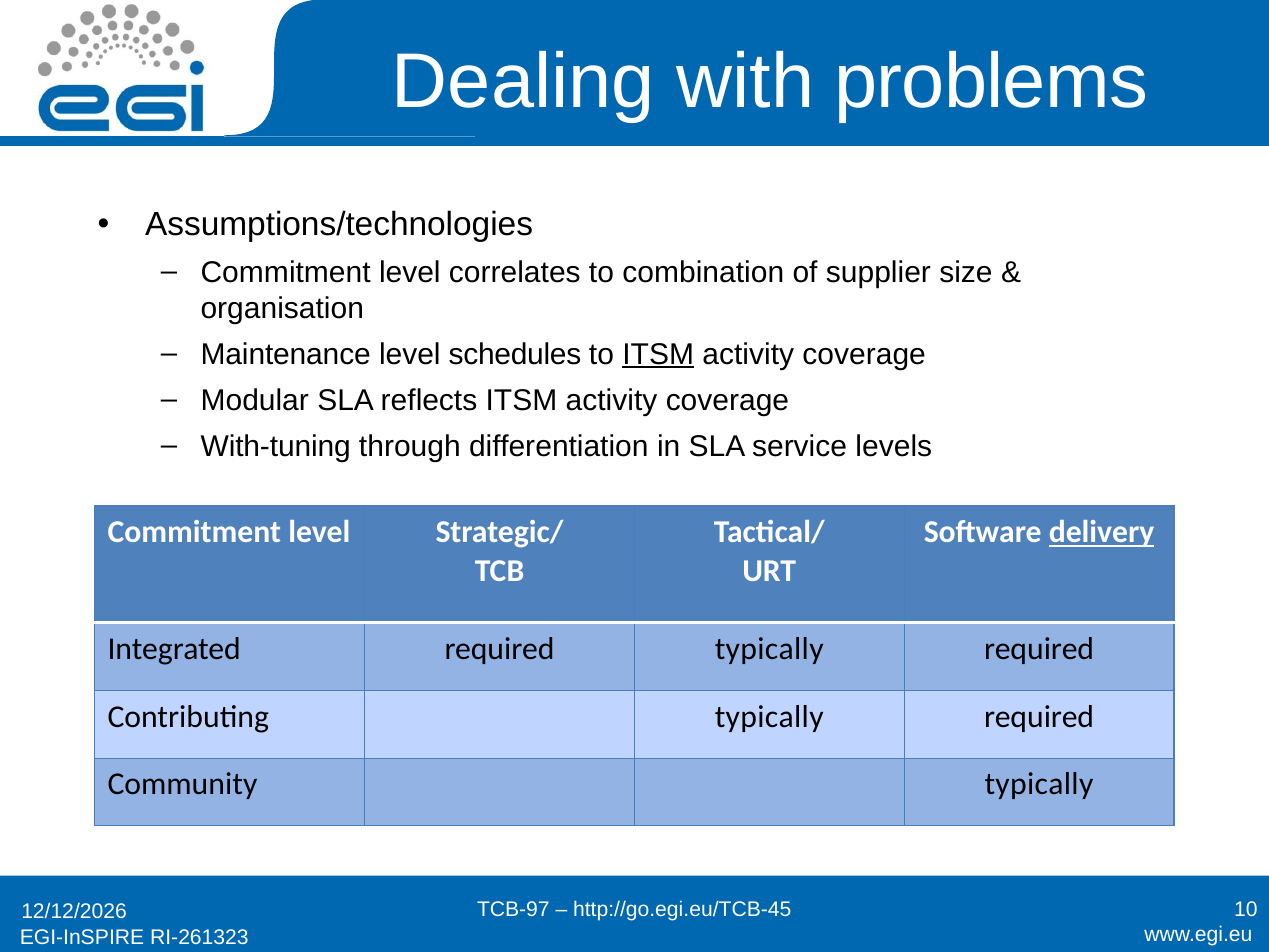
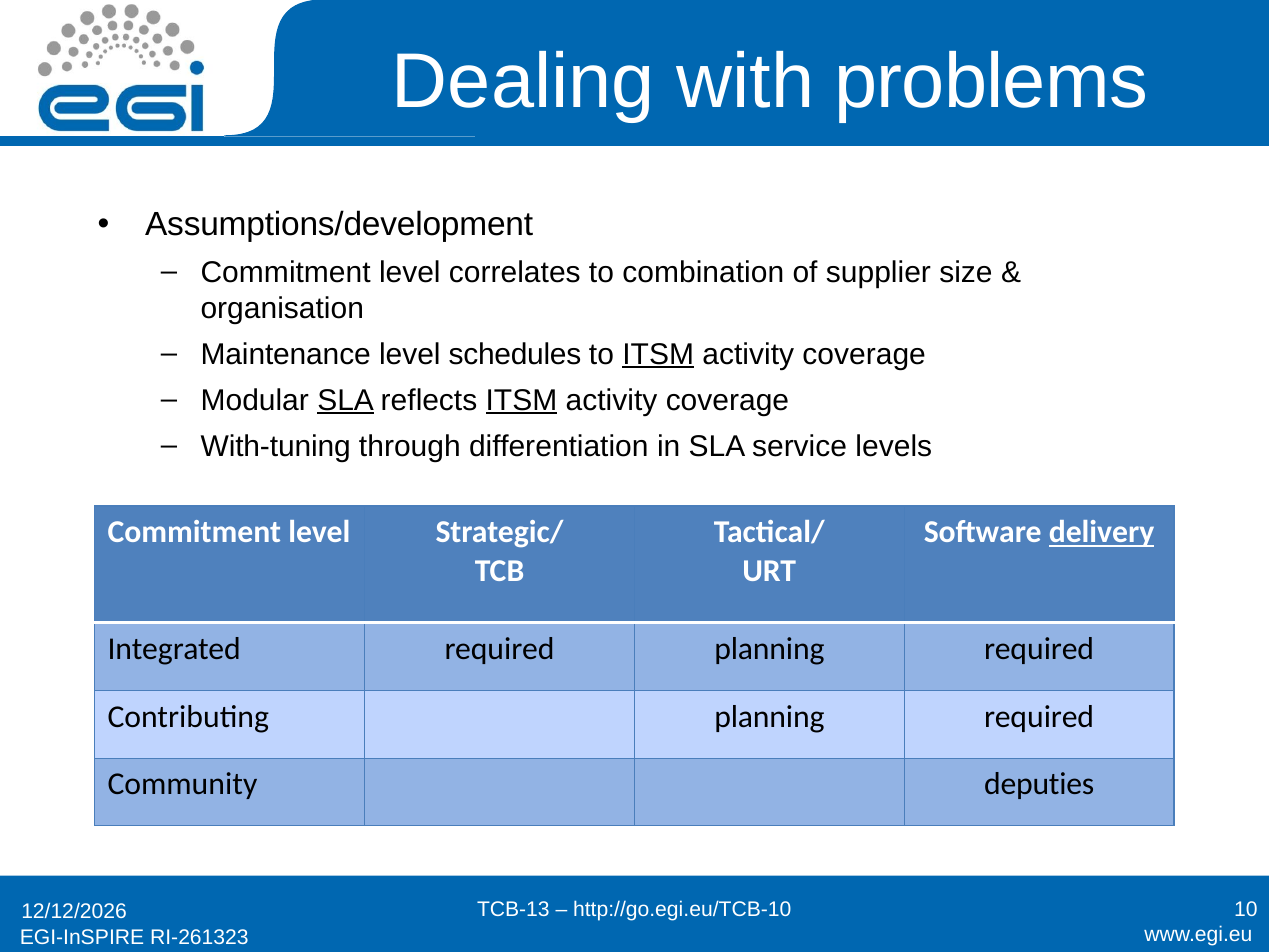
Assumptions/technologies: Assumptions/technologies -> Assumptions/development (339, 225)
SLA underline: none -> present (346, 400)
ITSM underline: none -> present (521, 400)
required typically: typically -> planning (769, 649)
Contributing typically: typically -> planning (769, 716)
Community typically: typically -> deputies (1039, 784)
TCB-97: TCB-97 -> TCB-13 (513, 909)
http://go.egi.eu/TCB-45: http://go.egi.eu/TCB-45 -> http://go.egi.eu/TCB-10 (682, 909)
